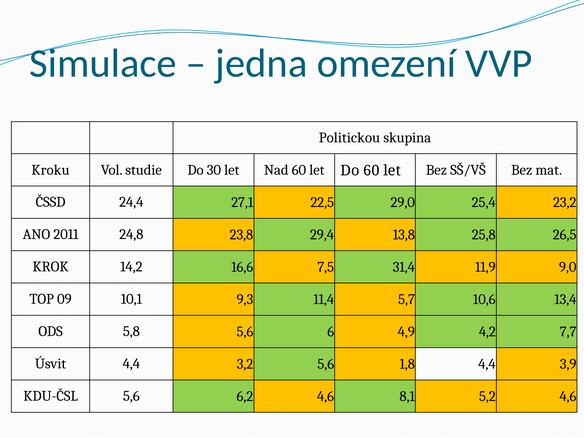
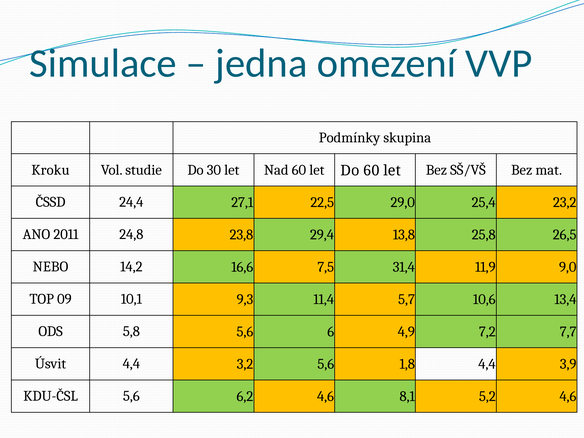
Politickou: Politickou -> Podmínky (349, 138)
KROK: KROK -> NEBO (50, 267)
4,2: 4,2 -> 7,2 (487, 332)
